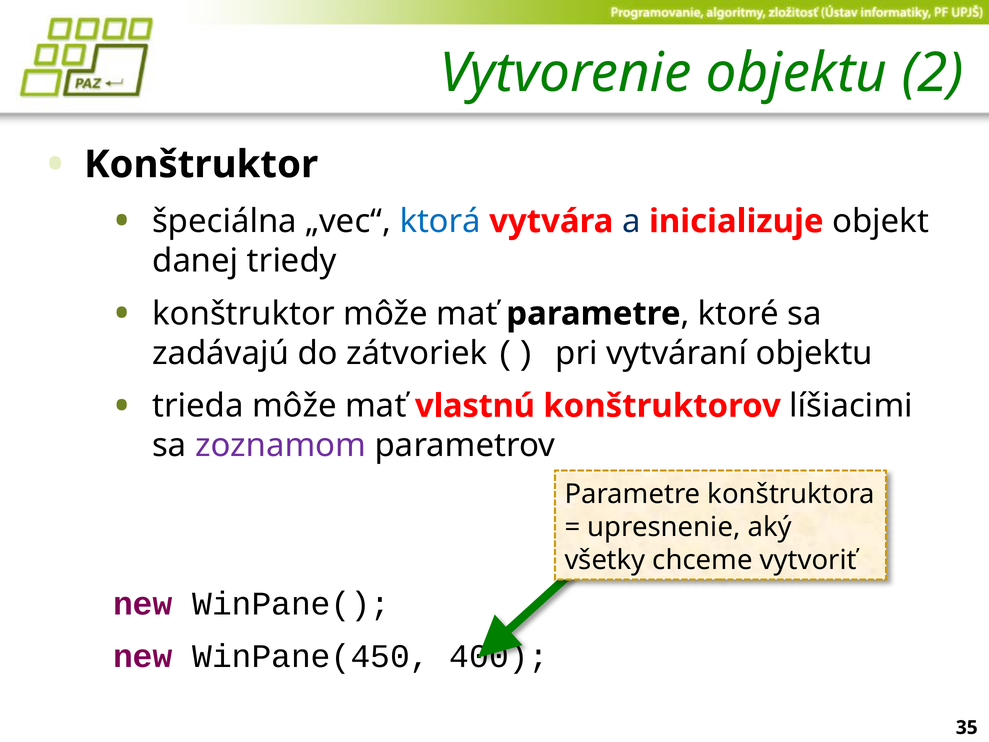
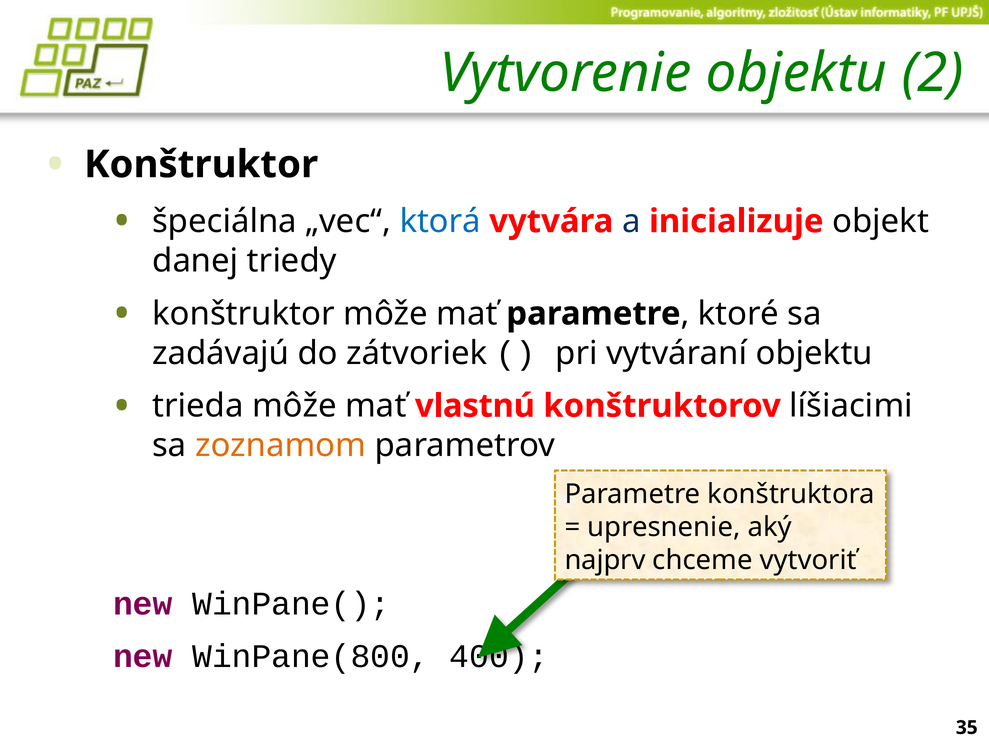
zoznamom colour: purple -> orange (281, 445)
všetky: všetky -> najprv (605, 560)
WinPane(450: WinPane(450 -> WinPane(800 (311, 656)
